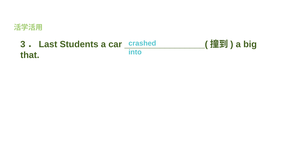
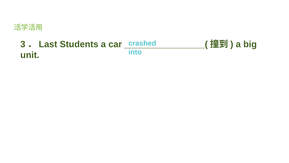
that: that -> unit (30, 55)
